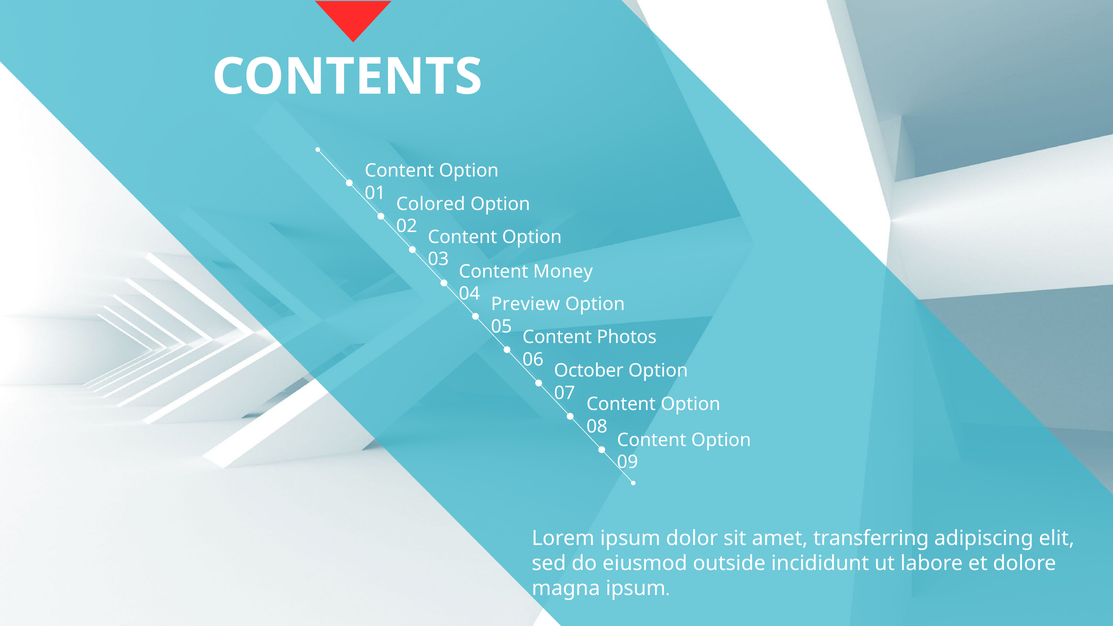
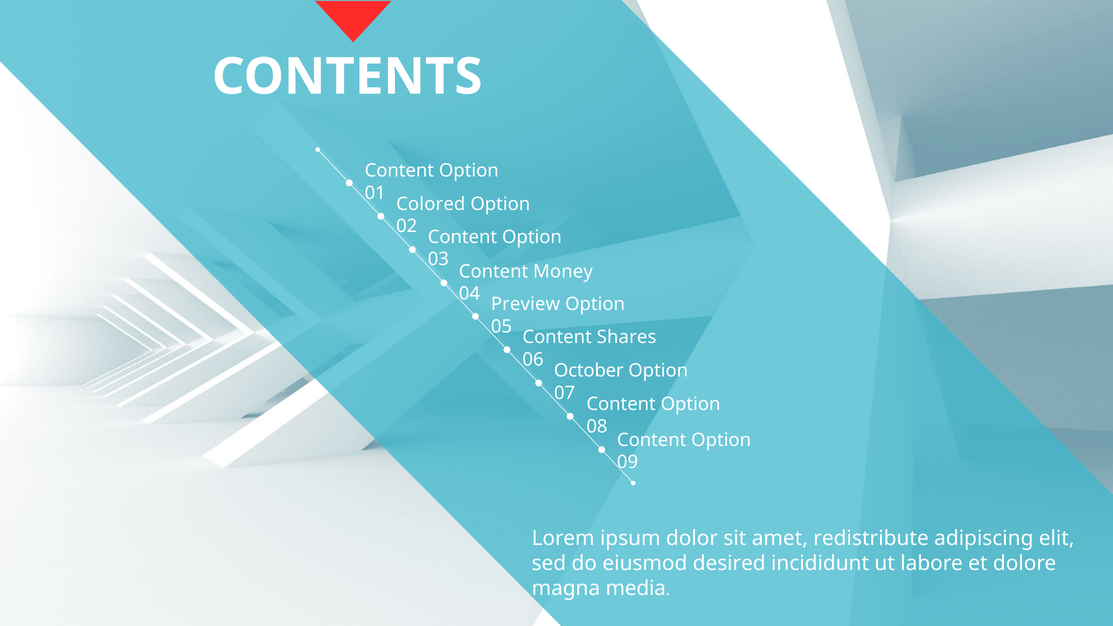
Photos: Photos -> Shares (627, 337)
transferring: transferring -> redistribute (871, 538)
outside: outside -> desired (729, 563)
magna ipsum: ipsum -> media (636, 589)
